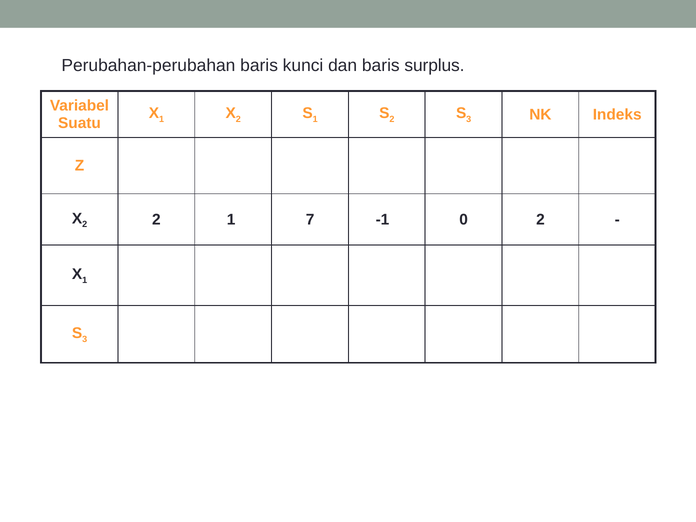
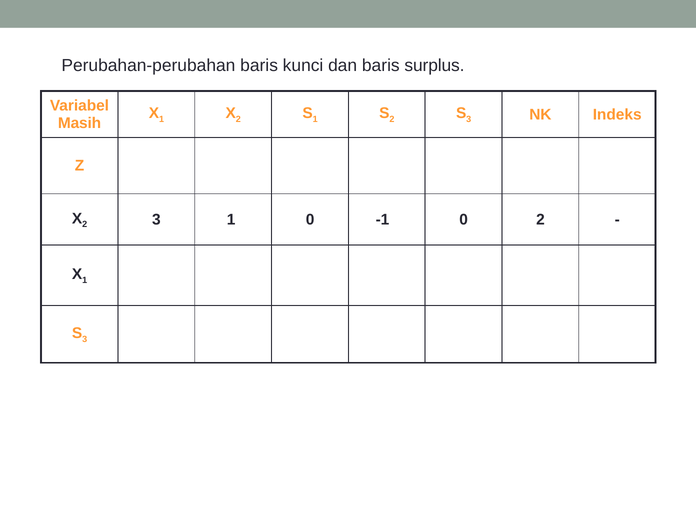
Suatu: Suatu -> Masih (80, 123)
2 2: 2 -> 3 (156, 220)
1 7: 7 -> 0 (310, 220)
